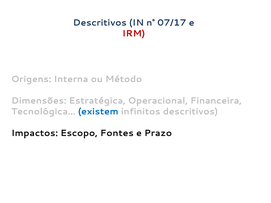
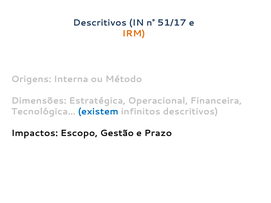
07/17: 07/17 -> 51/17 (172, 23)
IRM colour: red -> orange (134, 34)
Fontes: Fontes -> Gestão (117, 133)
